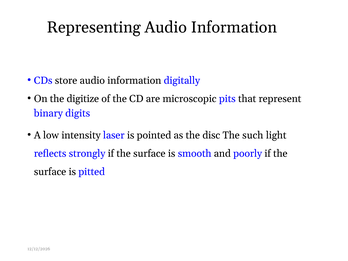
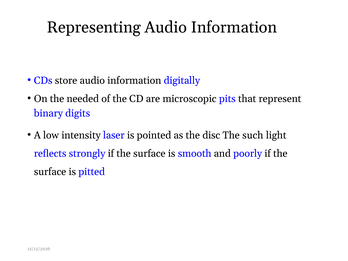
digitize: digitize -> needed (83, 99)
